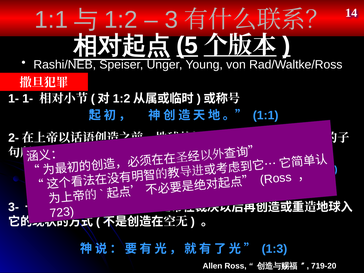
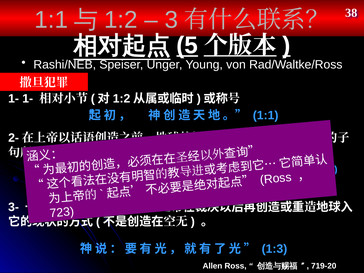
14: 14 -> 38 (351, 13)
